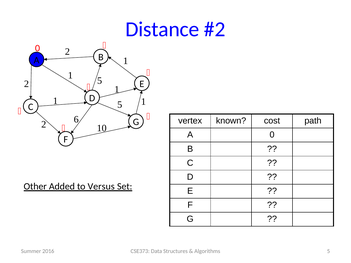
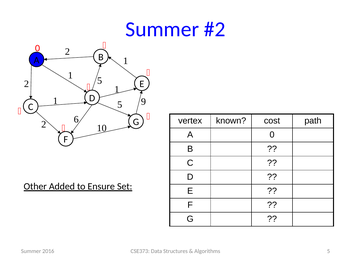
Distance: Distance -> Summer (162, 29)
1: 1 -> 9 (143, 102)
Versus: Versus -> Ensure (101, 187)
